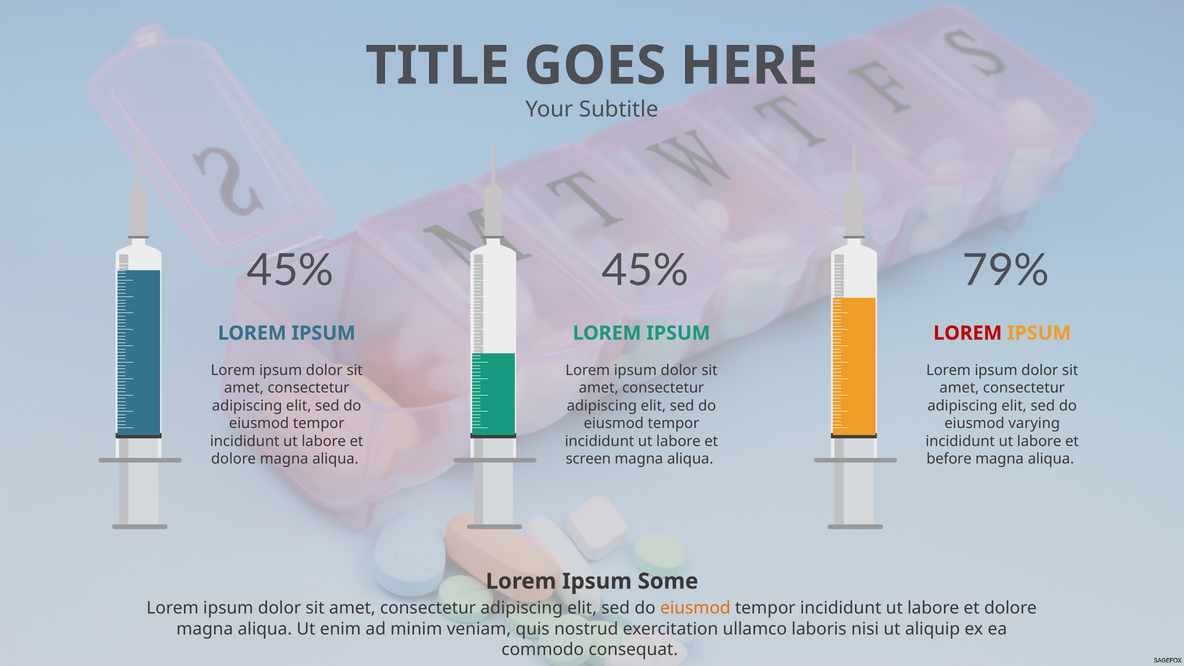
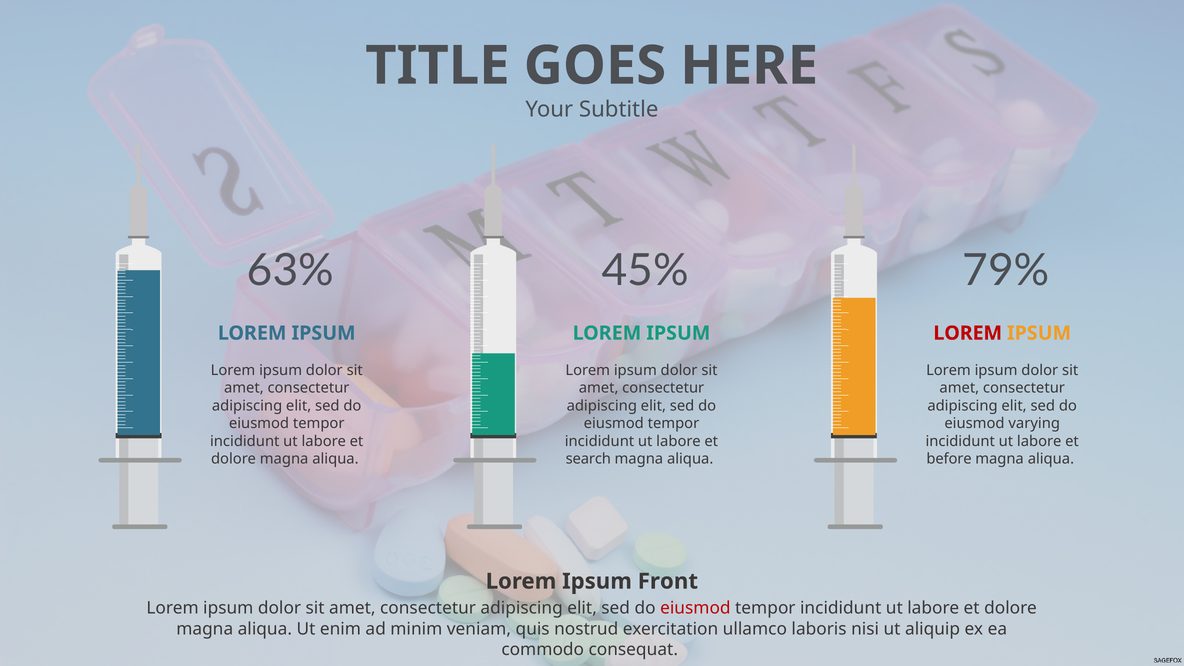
45%: 45% -> 63% (290, 270)
screen: screen -> search (588, 459)
Some: Some -> Front (668, 581)
eiusmod colour: orange -> red (695, 608)
